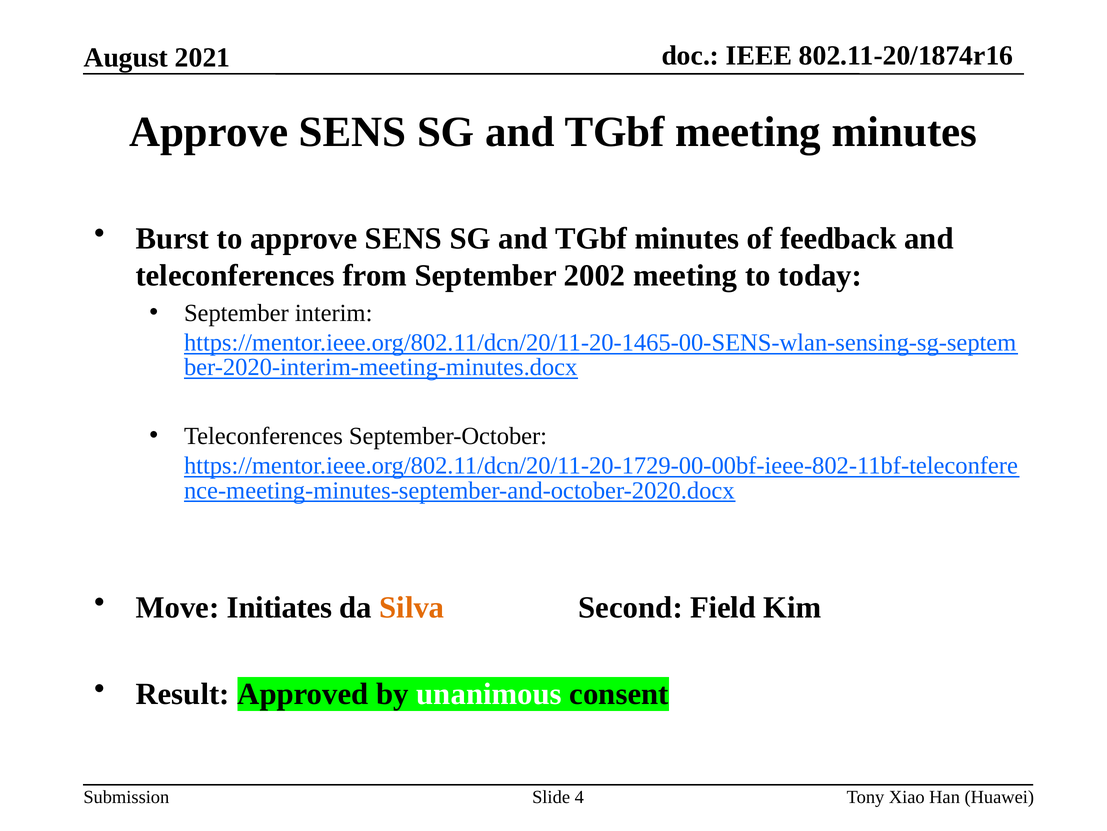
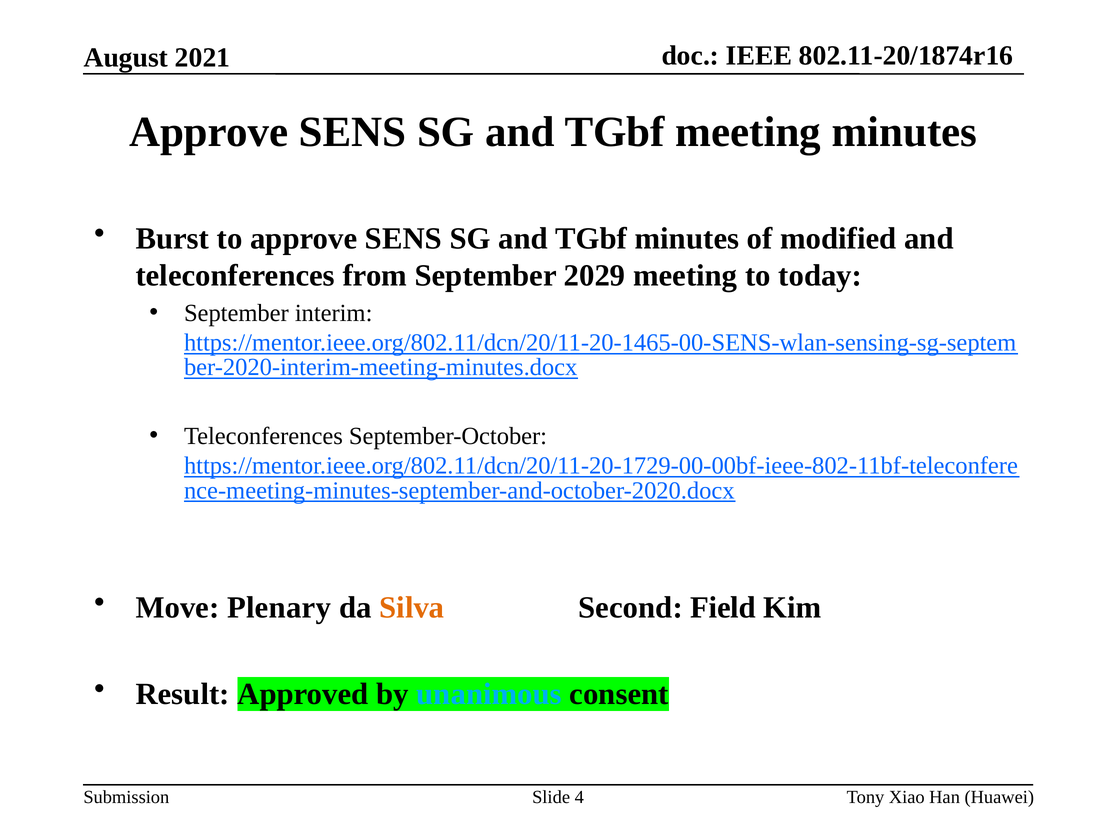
feedback: feedback -> modified (838, 238)
2002: 2002 -> 2029 (595, 275)
Initiates: Initiates -> Plenary (279, 607)
unanimous colour: white -> light blue (489, 693)
